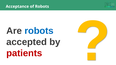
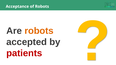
robots colour: blue -> orange (39, 31)
